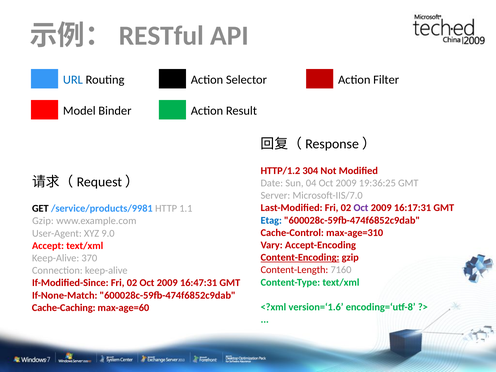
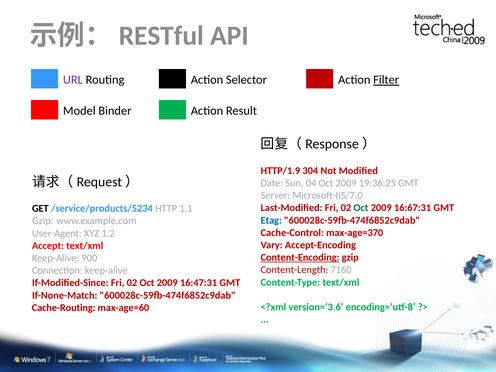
URL colour: blue -> purple (73, 80)
Filter underline: none -> present (386, 80)
HTTP/1.2: HTTP/1.2 -> HTTP/1.9 (280, 171)
Oct colour: purple -> green (361, 208)
16:17:31: 16:17:31 -> 16:67:31 (413, 208)
/service/products/9981: /service/products/9981 -> /service/products/5234 (102, 209)
max-age=310: max-age=310 -> max-age=370 (355, 233)
9.0: 9.0 -> 1.2 (108, 233)
370: 370 -> 900 (89, 258)
version=‘1.6: version=‘1.6 -> version=‘3.6 (316, 307)
Cache-Caching: Cache-Caching -> Cache-Routing (64, 308)
